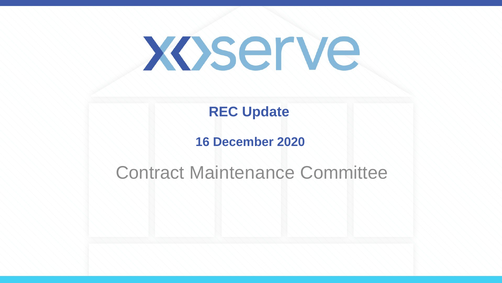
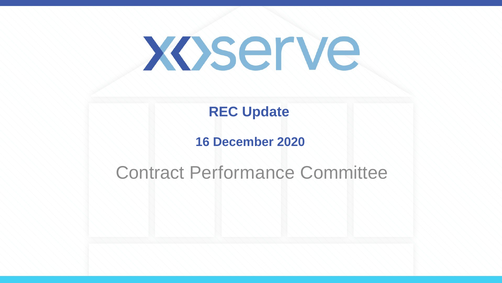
Maintenance: Maintenance -> Performance (242, 173)
